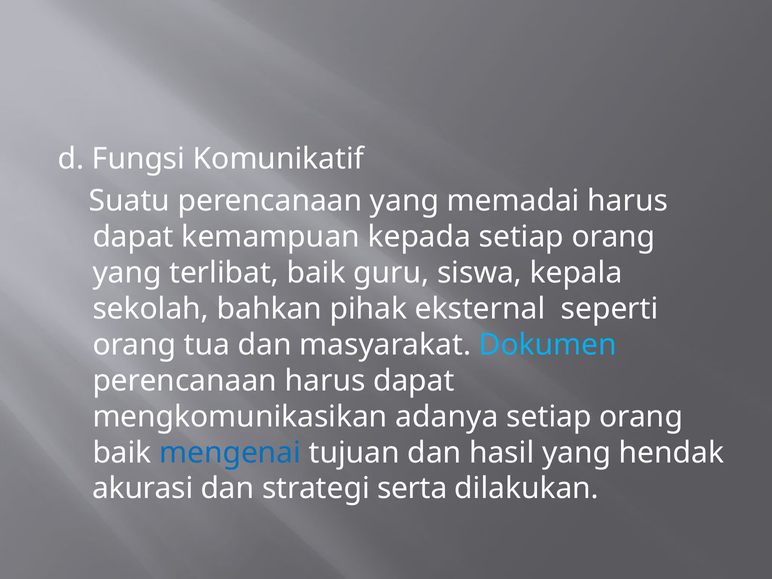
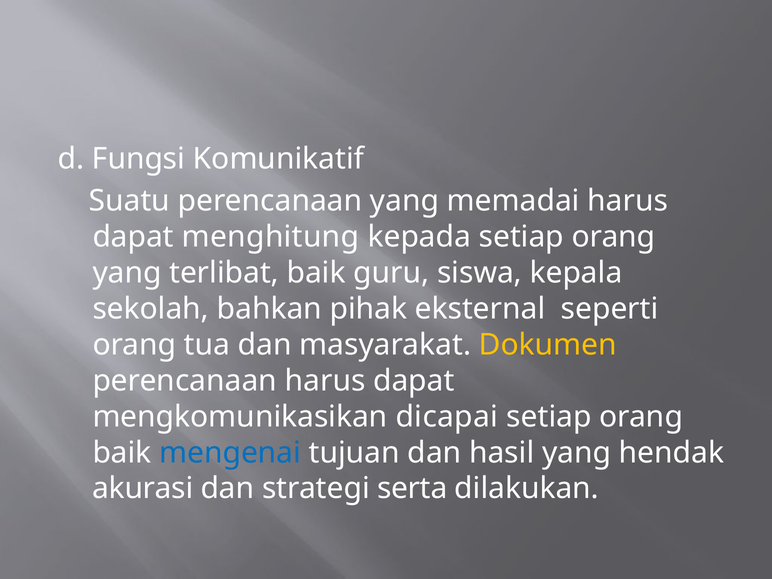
kemampuan: kemampuan -> menghitung (271, 237)
Dokumen colour: light blue -> yellow (548, 345)
adanya: adanya -> dicapai (447, 417)
